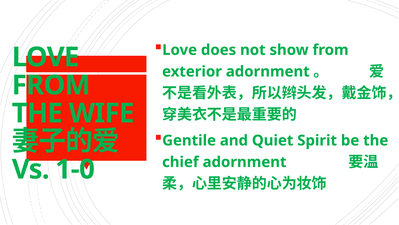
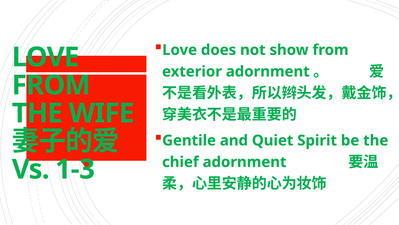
1-0: 1-0 -> 1-3 (75, 169)
